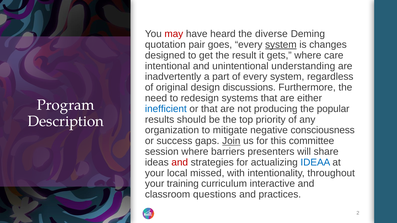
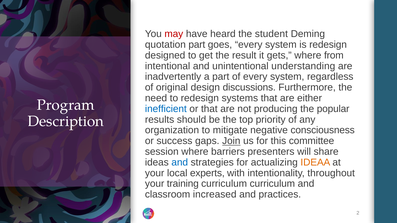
diverse: diverse -> student (271, 34)
quotation pair: pair -> part (197, 45)
system underline: present -> none (281, 45)
is changes: changes -> redesign (328, 45)
care: care -> from (334, 55)
and colour: red -> blue (180, 163)
IDEAA colour: blue -> orange (315, 163)
missed: missed -> experts (207, 173)
curriculum interactive: interactive -> curriculum (272, 184)
questions: questions -> increased (215, 195)
